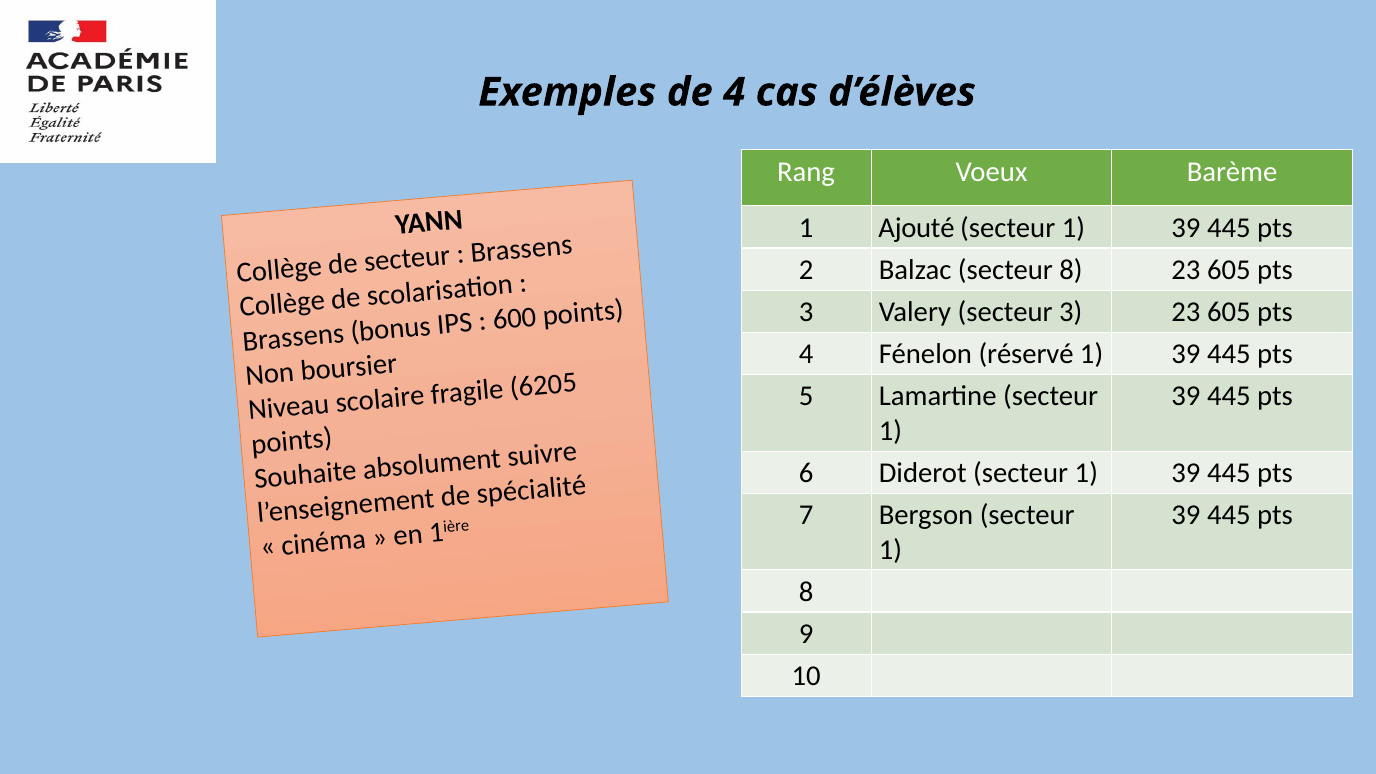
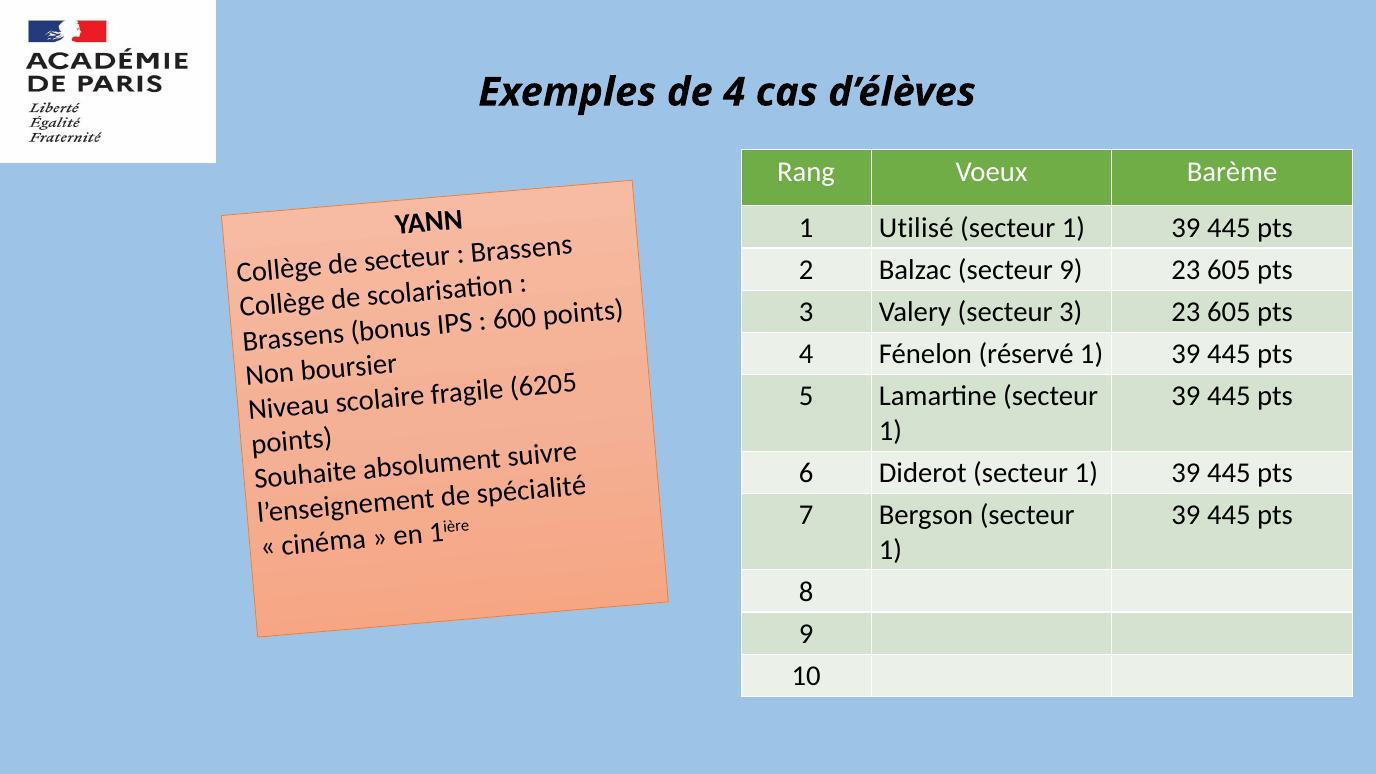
Ajouté: Ajouté -> Utilisé (916, 228)
secteur 8: 8 -> 9 (1071, 270)
